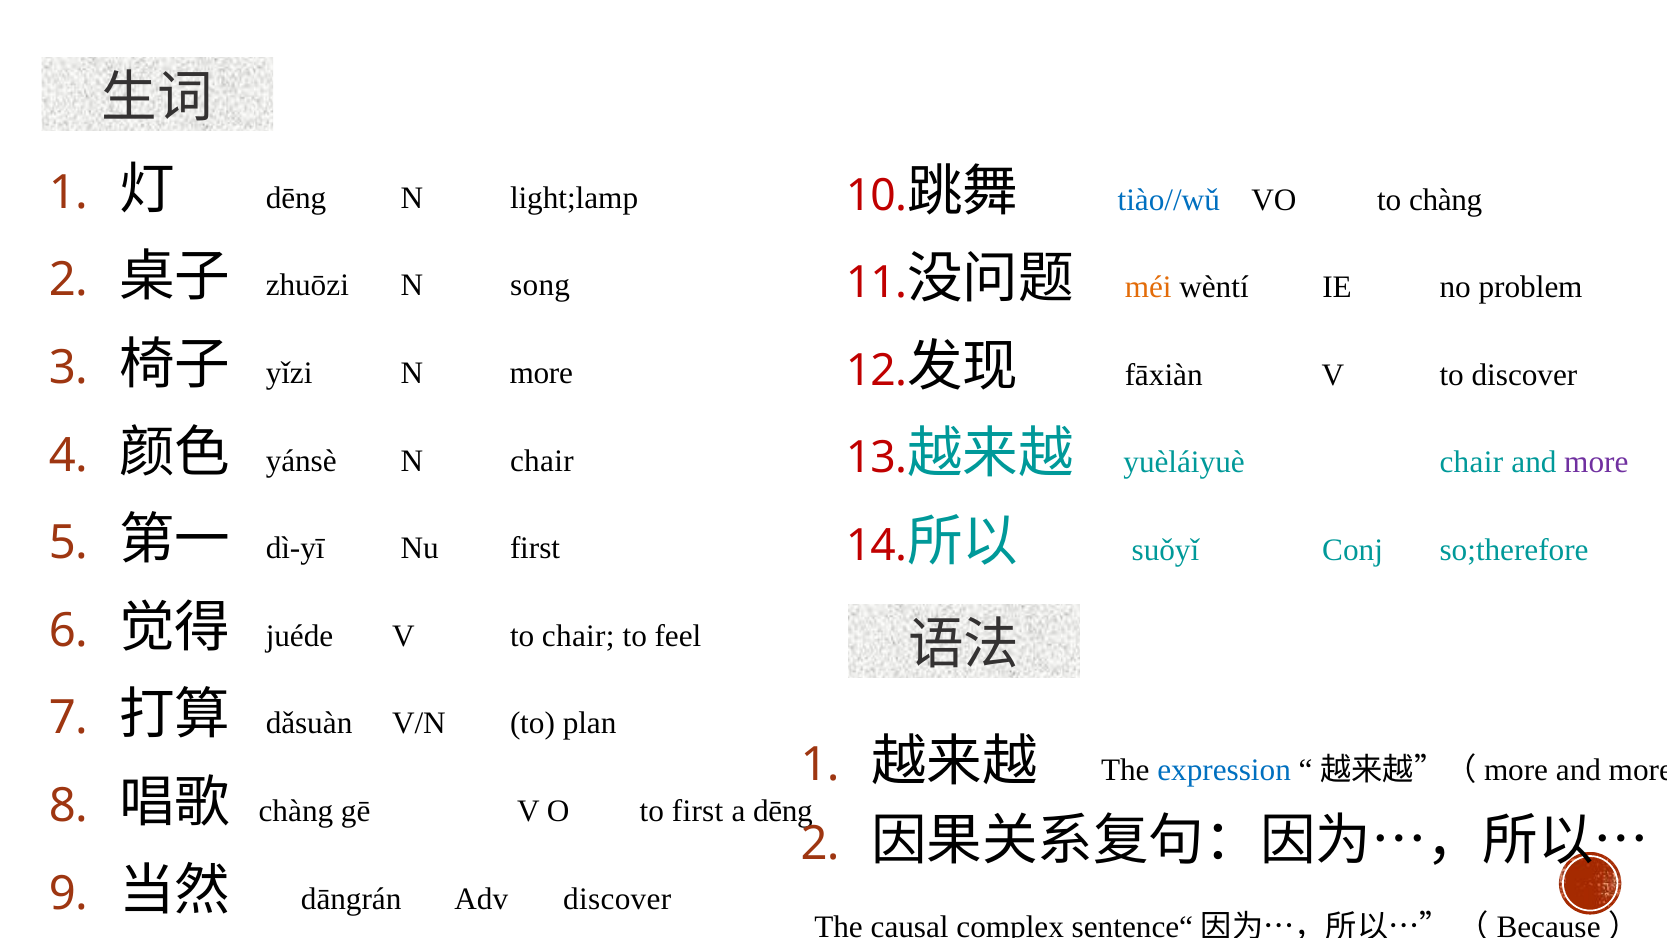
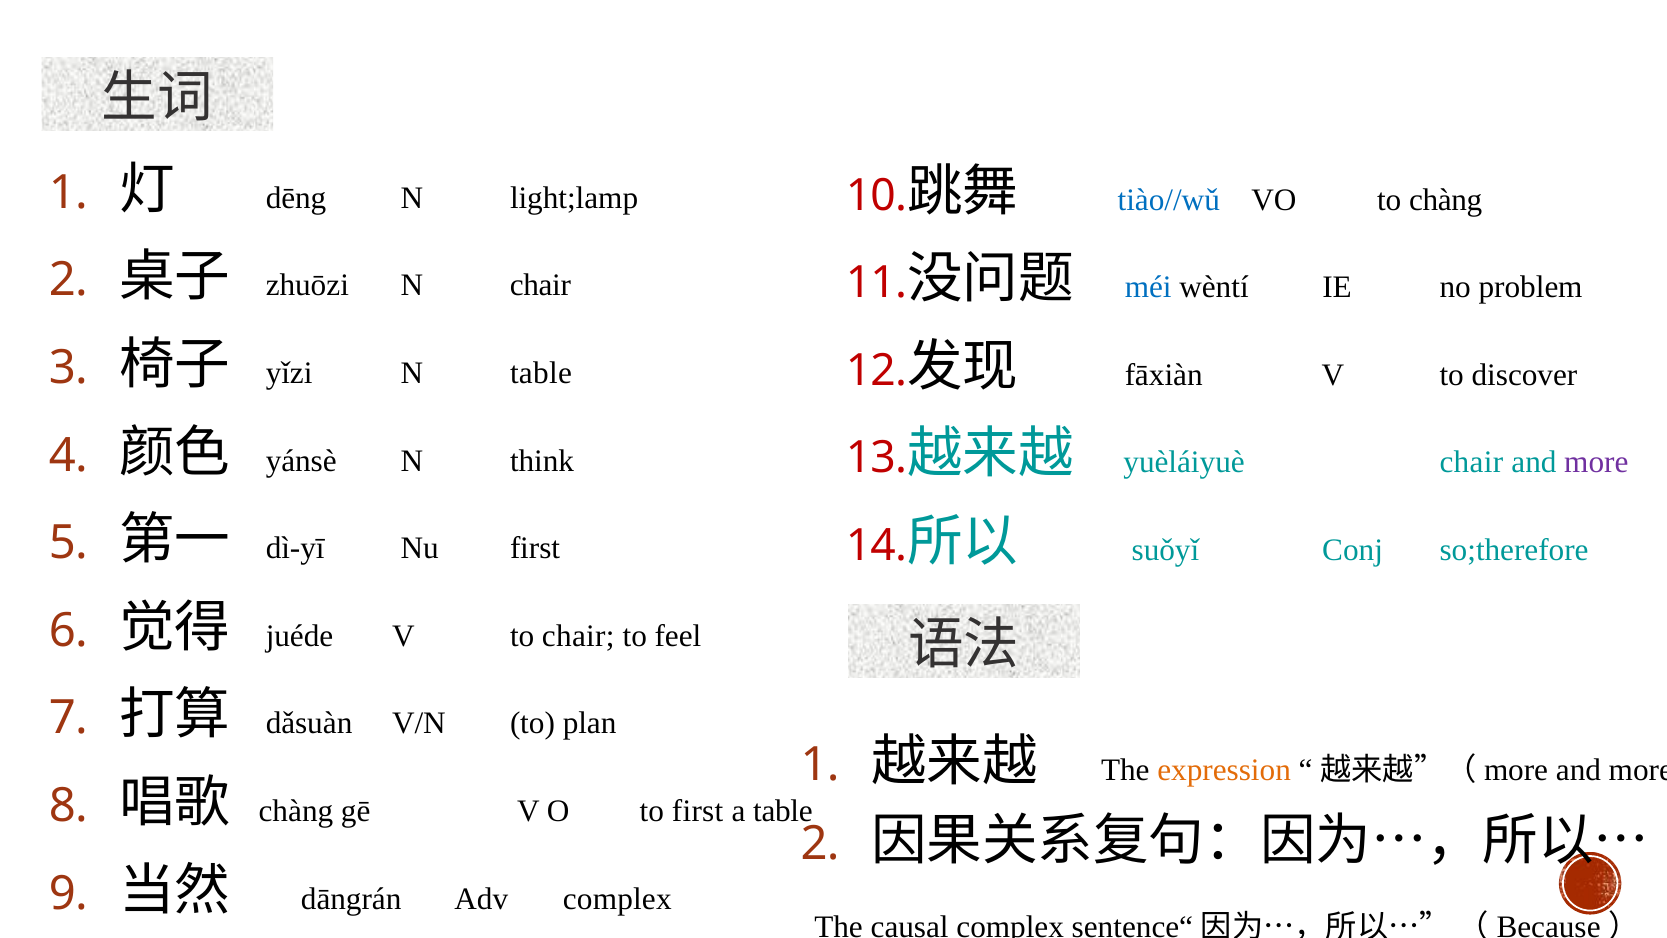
N song: song -> chair (540, 285)
méi colour: orange -> blue (1148, 287)
N more: more -> table (541, 373)
N chair: chair -> think (542, 461)
expression colour: blue -> orange (1224, 770)
a dēng: dēng -> table (783, 811)
Adv discover: discover -> complex (617, 898)
